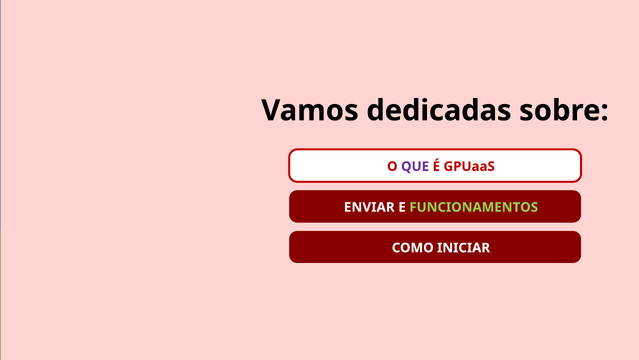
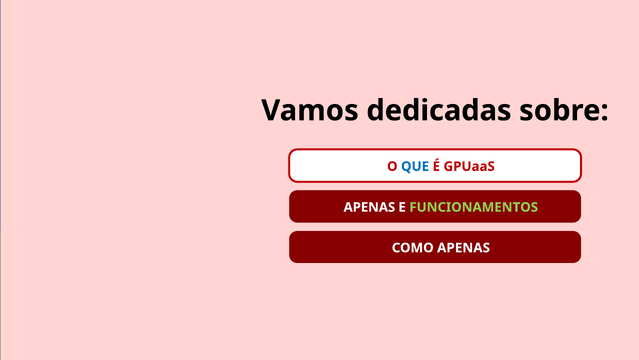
QUE colour: purple -> blue (415, 166)
ENVIAR: ENVIAR -> APENAS (369, 207)
COMO INICIAR: INICIAR -> APENAS (464, 248)
